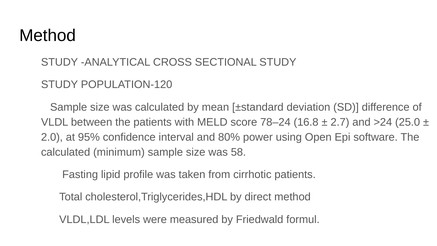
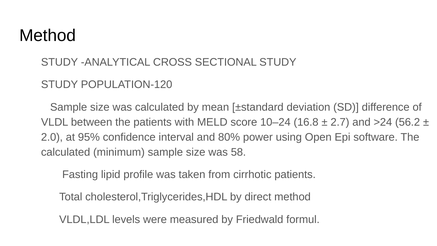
78–24: 78–24 -> 10–24 (275, 122)
25.0: 25.0 -> 56.2 (408, 122)
